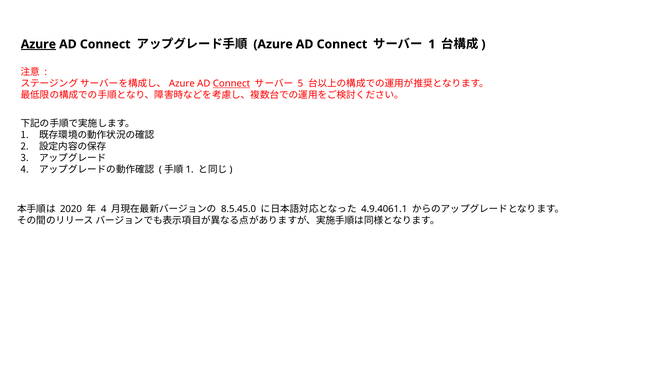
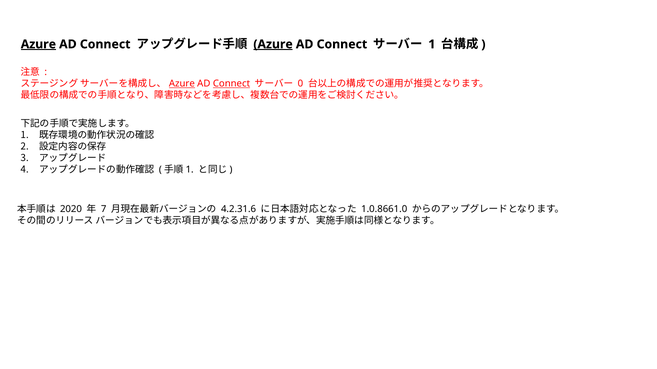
Azure underline: none -> present (273, 44)
Azure underline: none -> present (182, 84)
5: 5 -> 0 (300, 84)
4: 4 -> 7 (104, 209)
8.5.45.0: 8.5.45.0 -> 4.2.31.6 (239, 209)
4.9.4061.1: 4.9.4061.1 -> 1.0.8661.0 (384, 209)
